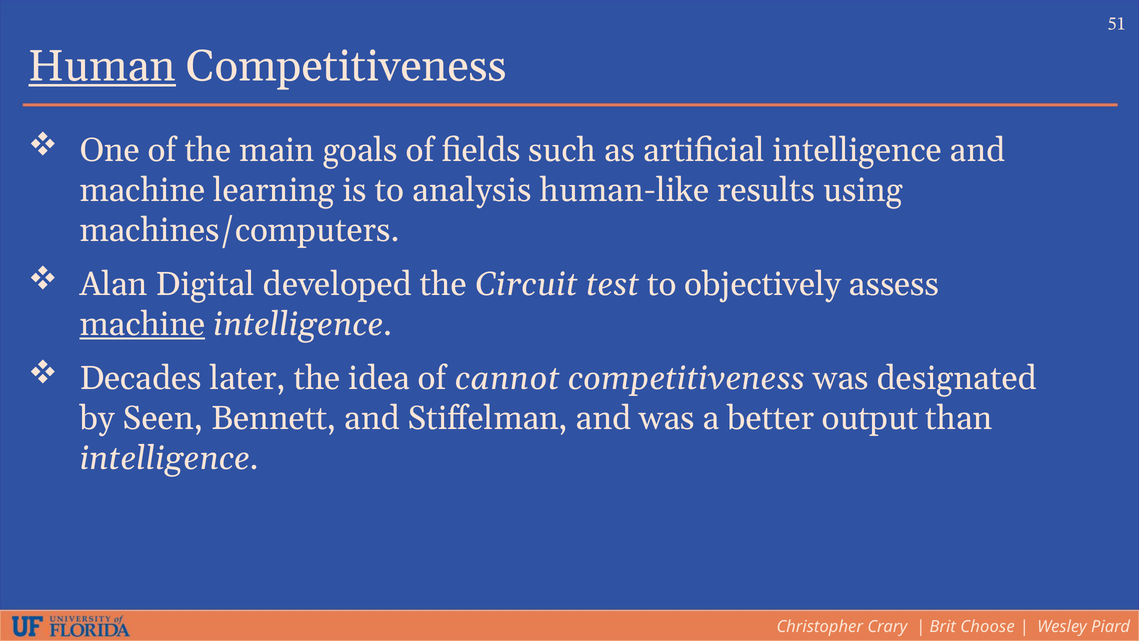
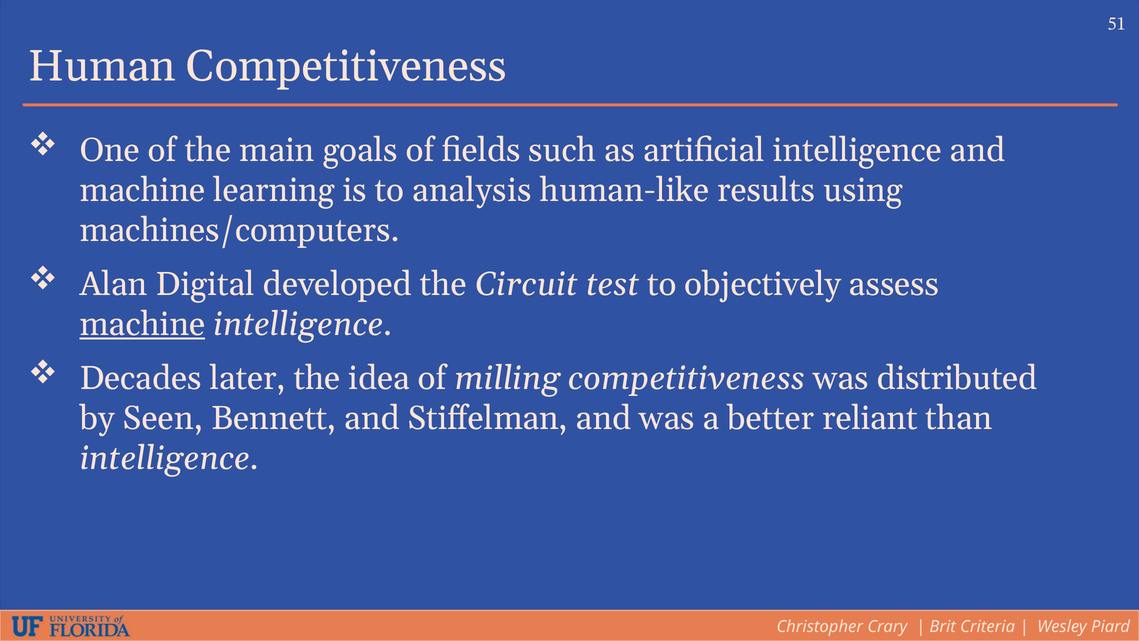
Human underline: present -> none (102, 66)
cannot: cannot -> milling (508, 378)
designated: designated -> distributed (957, 378)
output: output -> reliant (870, 418)
Choose: Choose -> Criteria (988, 627)
